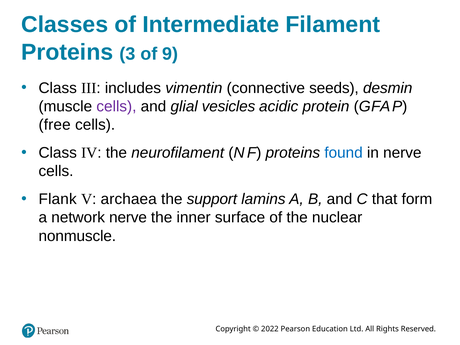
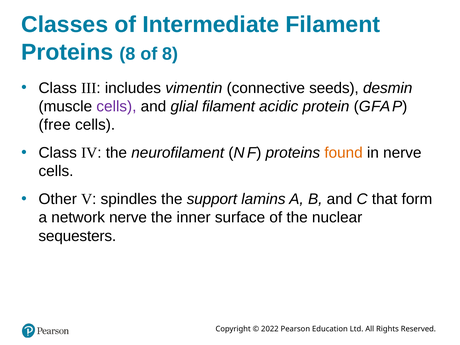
Proteins 3: 3 -> 8 (128, 54)
of 9: 9 -> 8 (170, 54)
glial vesicles: vesicles -> filament (229, 106)
found colour: blue -> orange (344, 153)
Flank: Flank -> Other (58, 199)
archaea: archaea -> spindles (129, 199)
nonmuscle: nonmuscle -> sequesters (77, 236)
